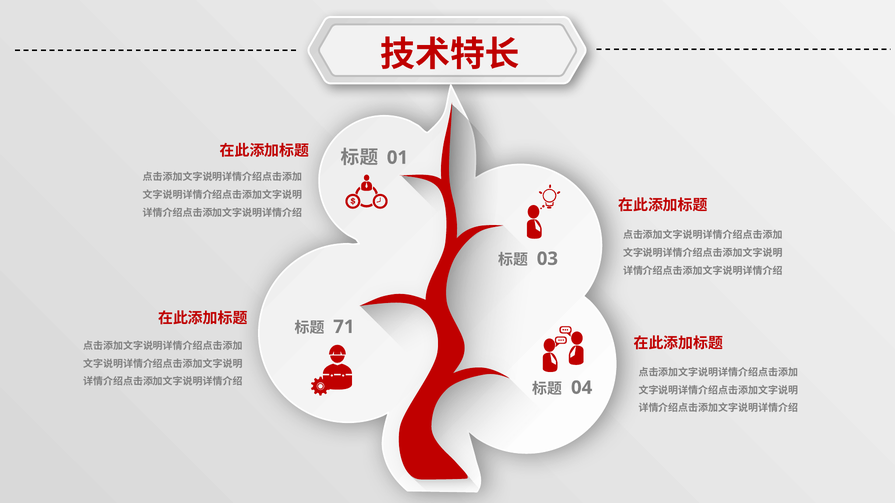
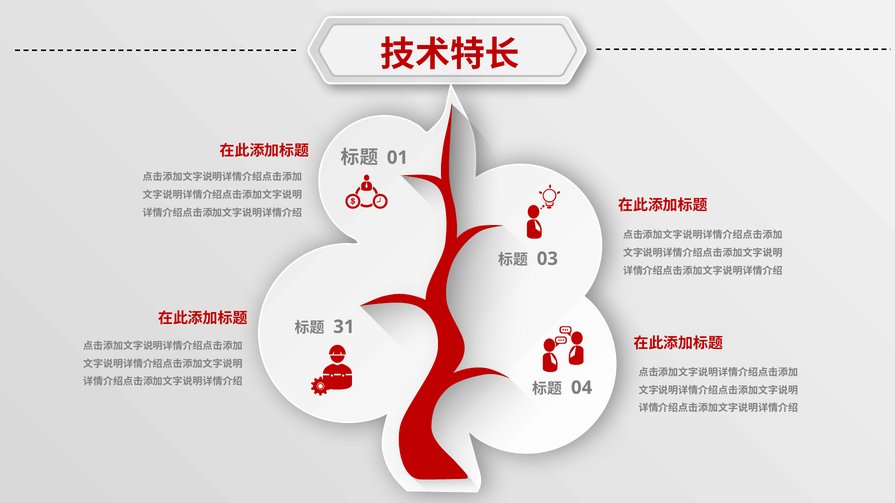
71: 71 -> 31 (344, 327)
